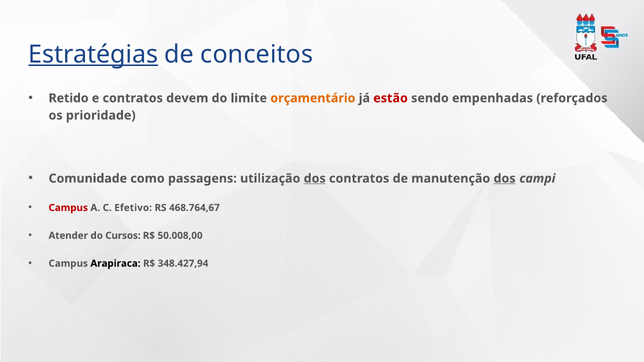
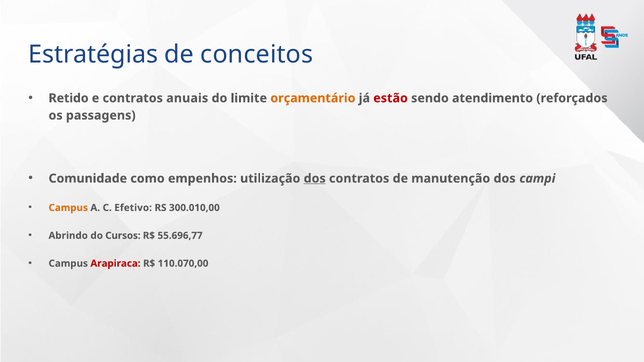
Estratégias underline: present -> none (93, 55)
devem: devem -> anuais (187, 98)
empenhadas: empenhadas -> atendimento (493, 98)
prioridade: prioridade -> passagens (101, 115)
passagens: passagens -> empenhos (202, 179)
dos underline: present -> none (505, 179)
Campus colour: red -> orange (68, 208)
468.764,67: 468.764,67 -> 300.010,00 (194, 208)
Atender: Atender -> Abrindo (68, 236)
50.008,00: 50.008,00 -> 55.696,77 (180, 236)
Arapiraca colour: black -> red (115, 264)
348.427,94: 348.427,94 -> 110.070,00 (183, 264)
